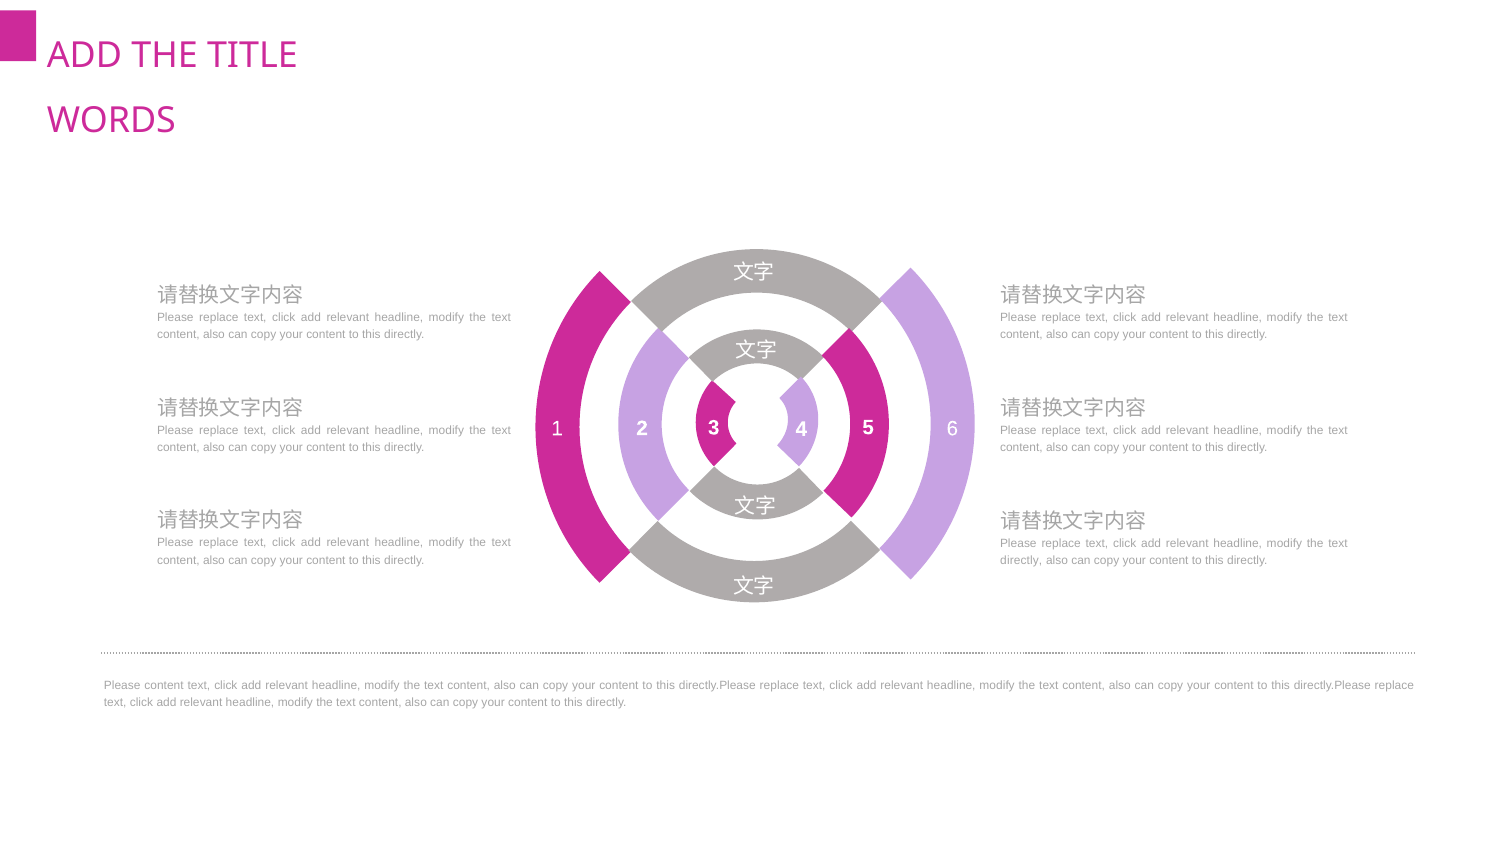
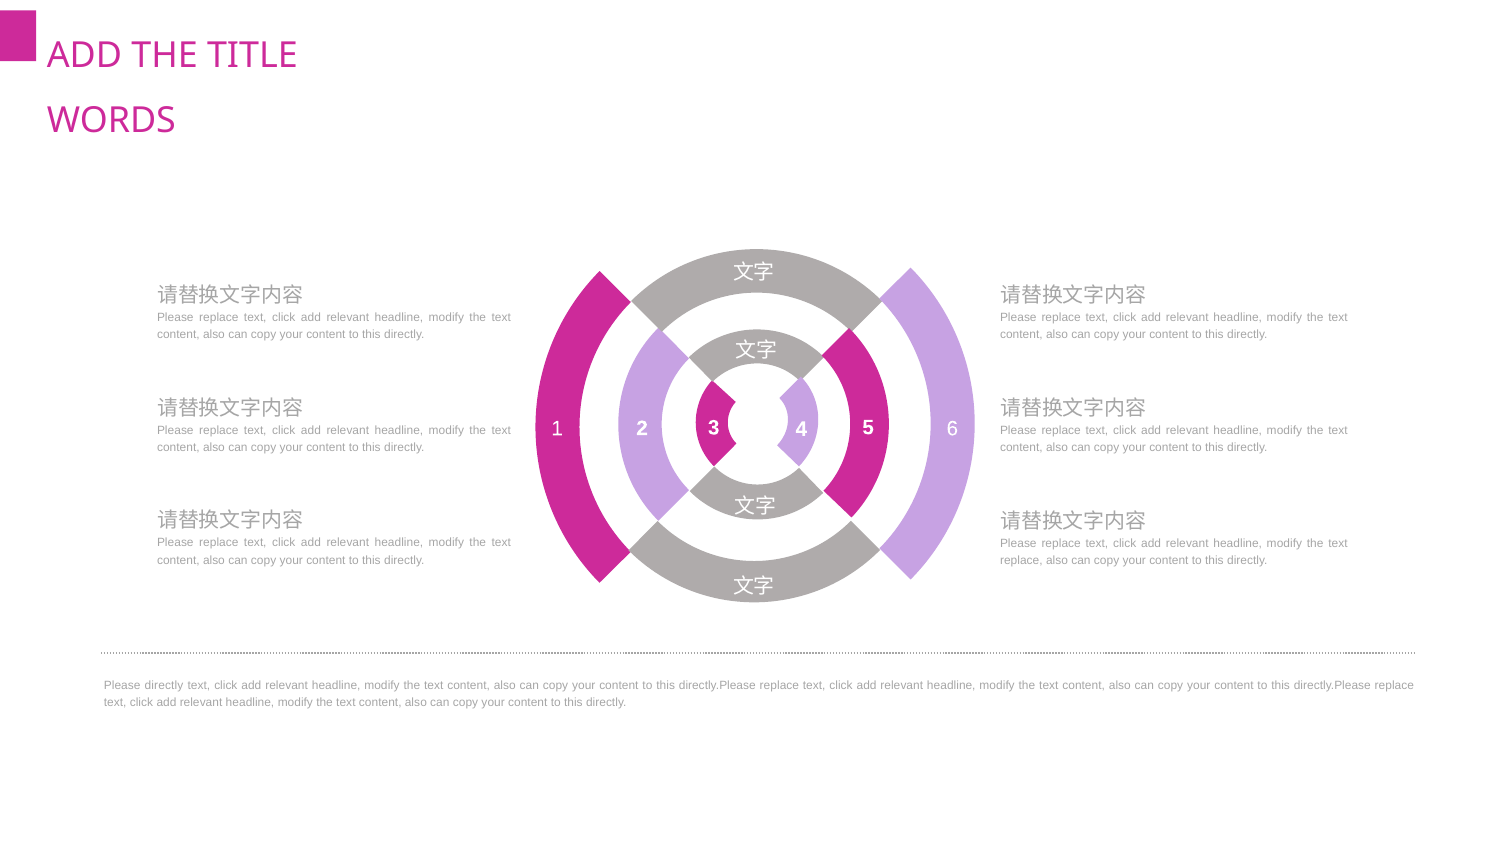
directly: directly -> replace (1021, 560)
Please content: content -> directly (164, 685)
